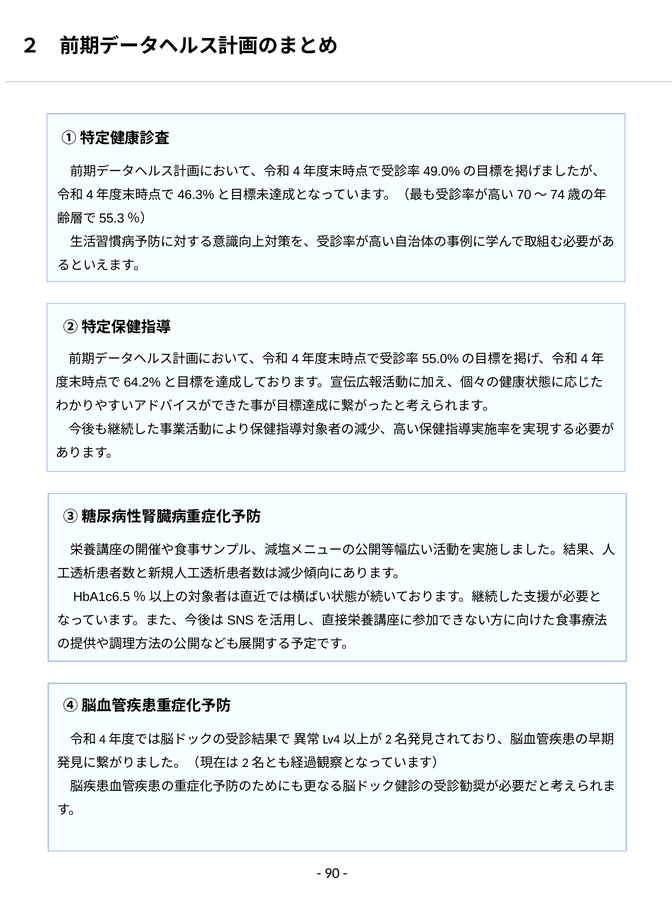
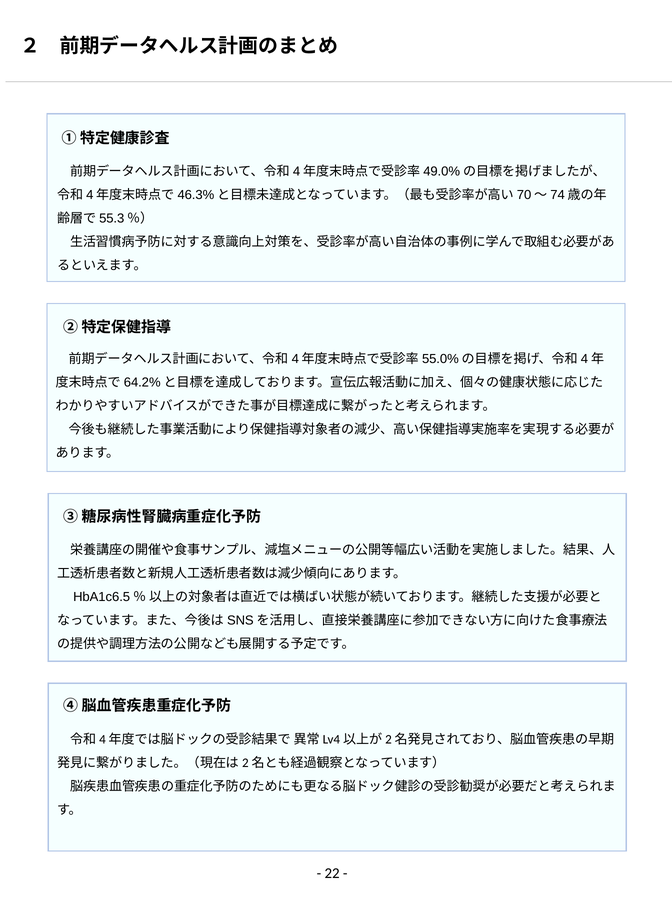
90: 90 -> 22 (332, 872)
